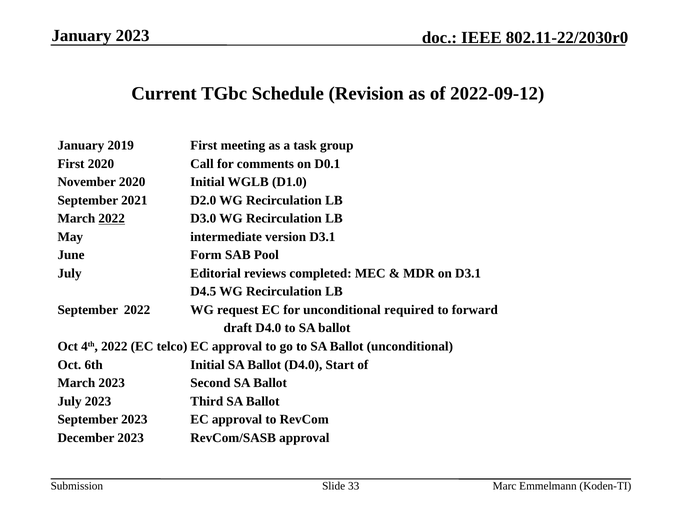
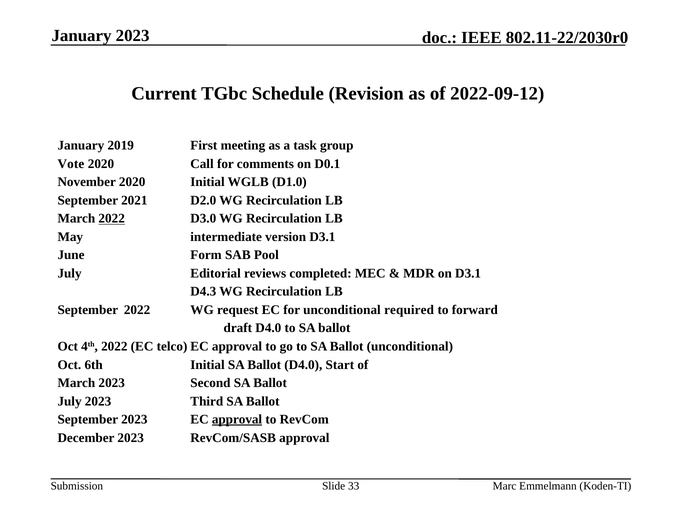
First: First -> Vote (71, 164)
D4.5: D4.5 -> D4.3 (203, 292)
approval underline: none -> present (237, 419)
